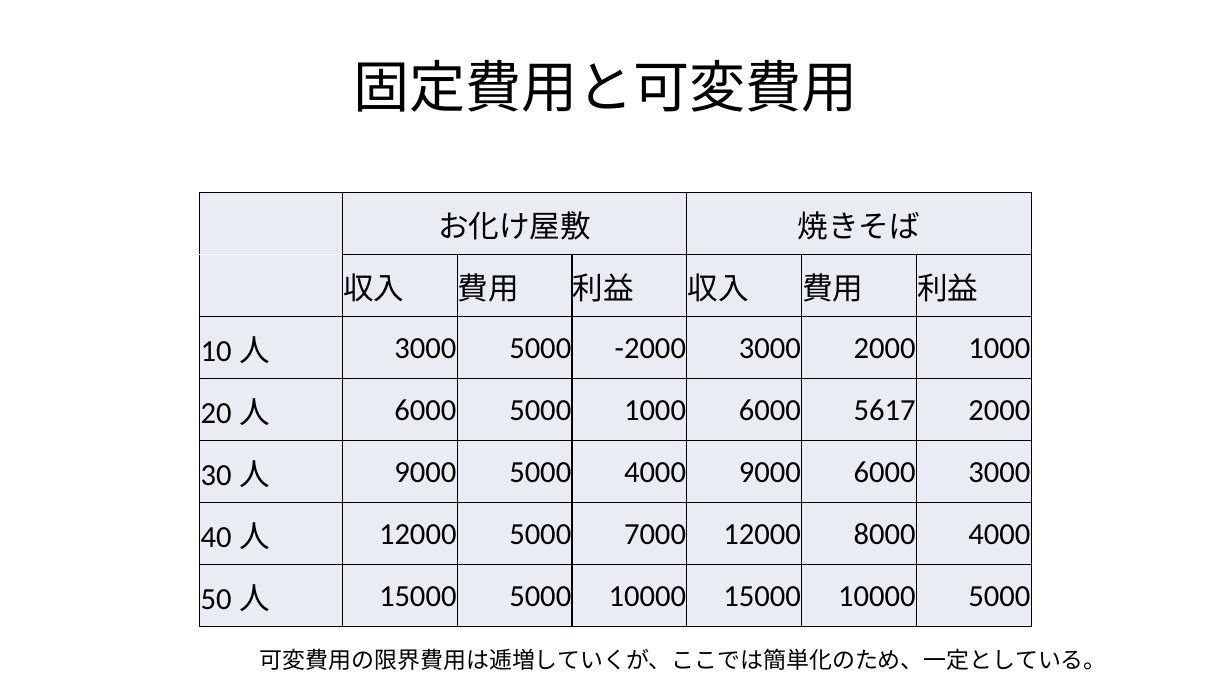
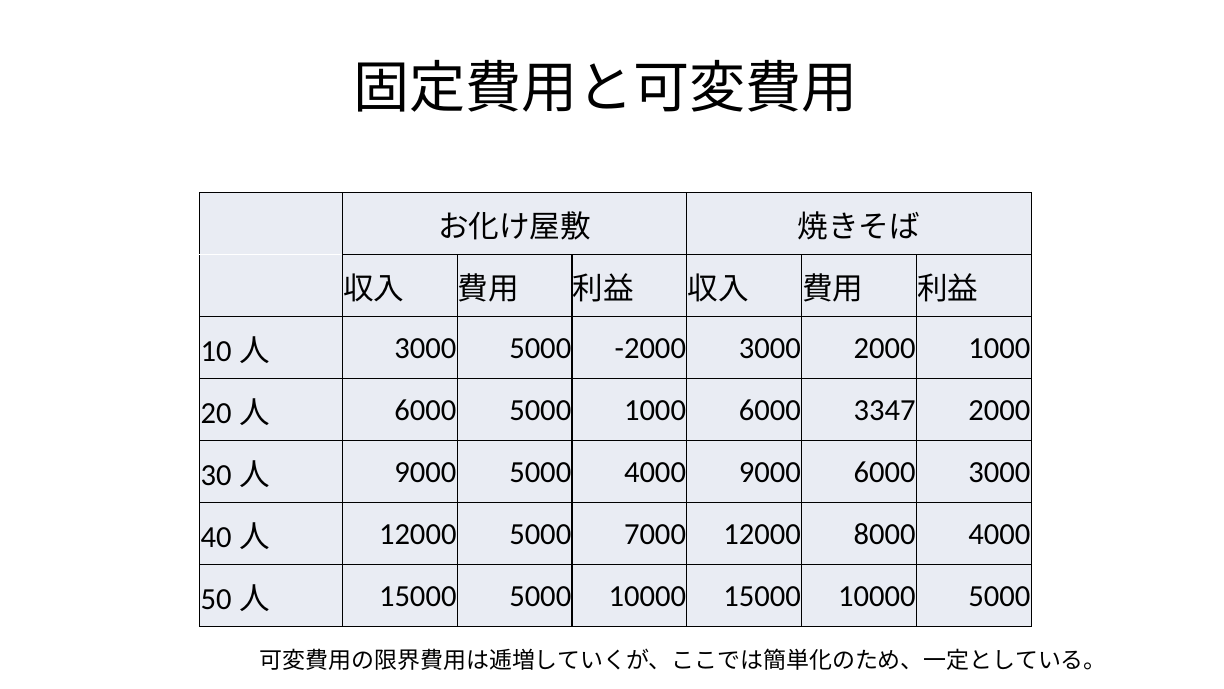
5617: 5617 -> 3347 (885, 410)
